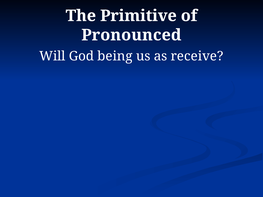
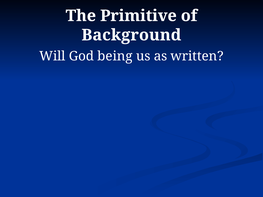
Pronounced: Pronounced -> Background (131, 35)
receive: receive -> written (197, 56)
